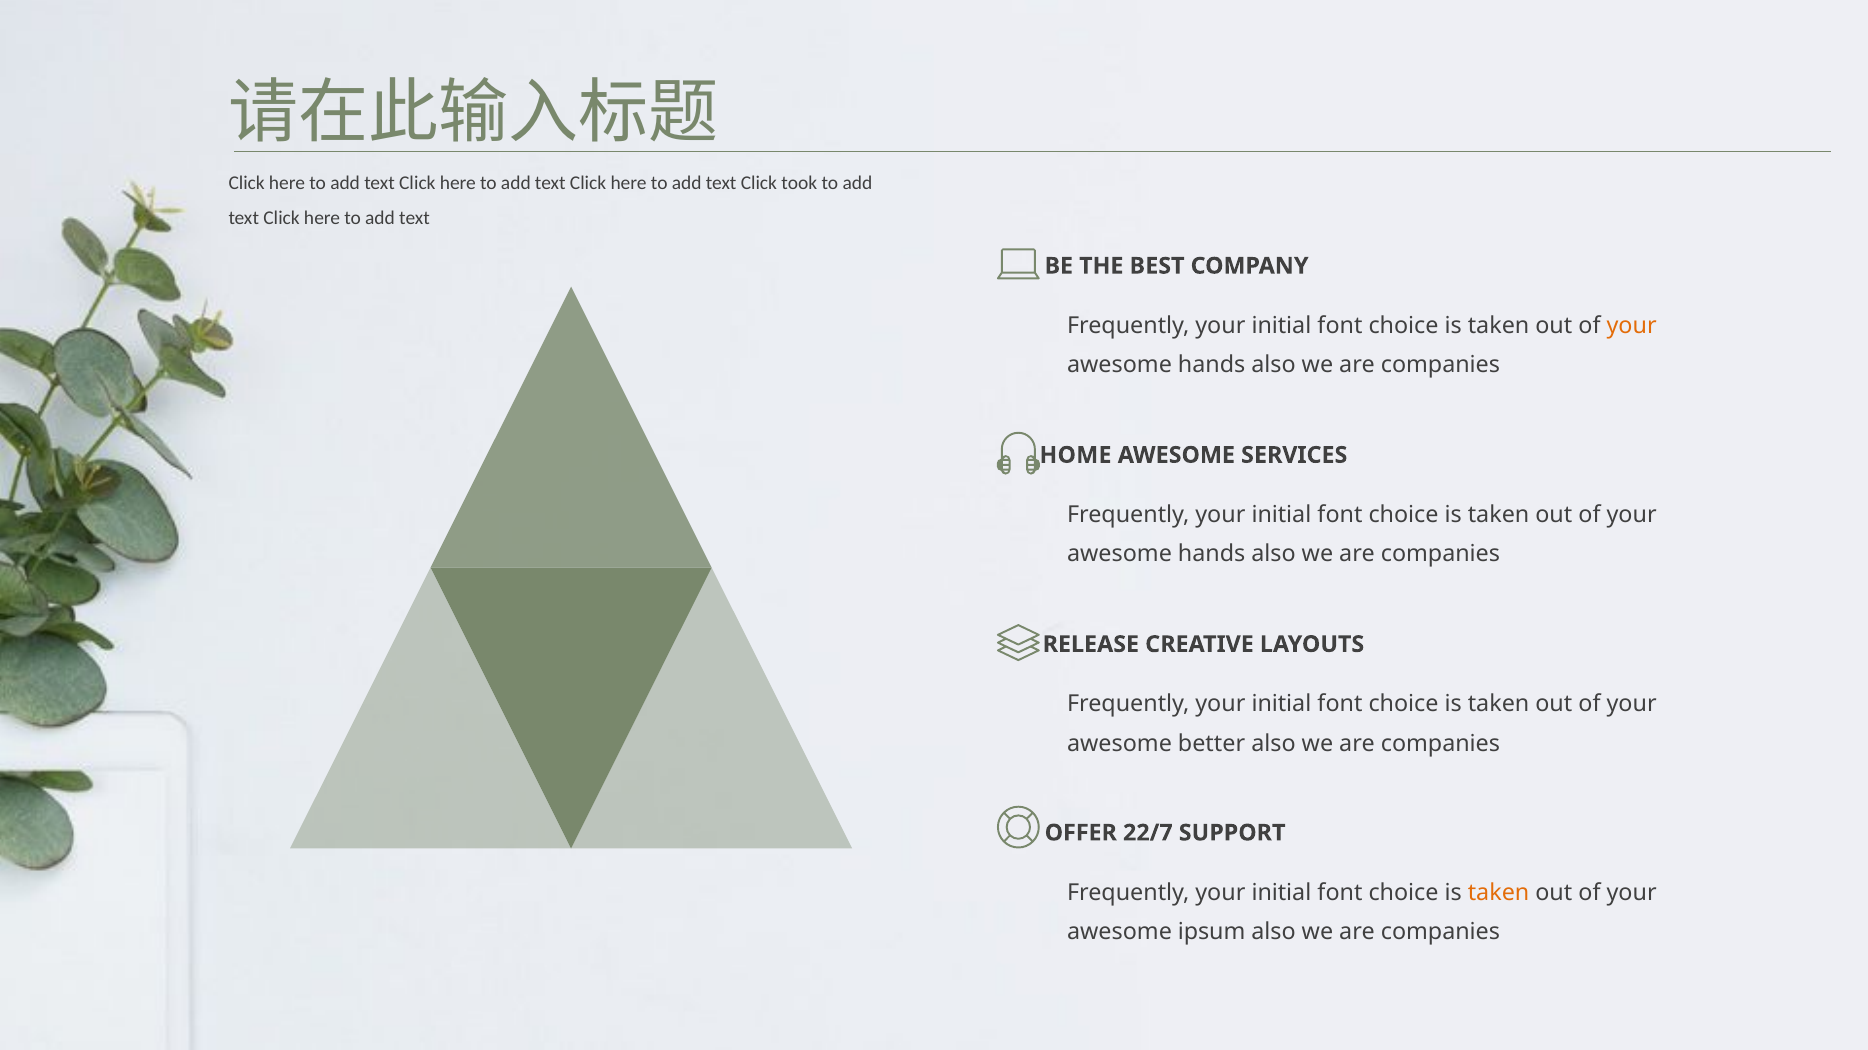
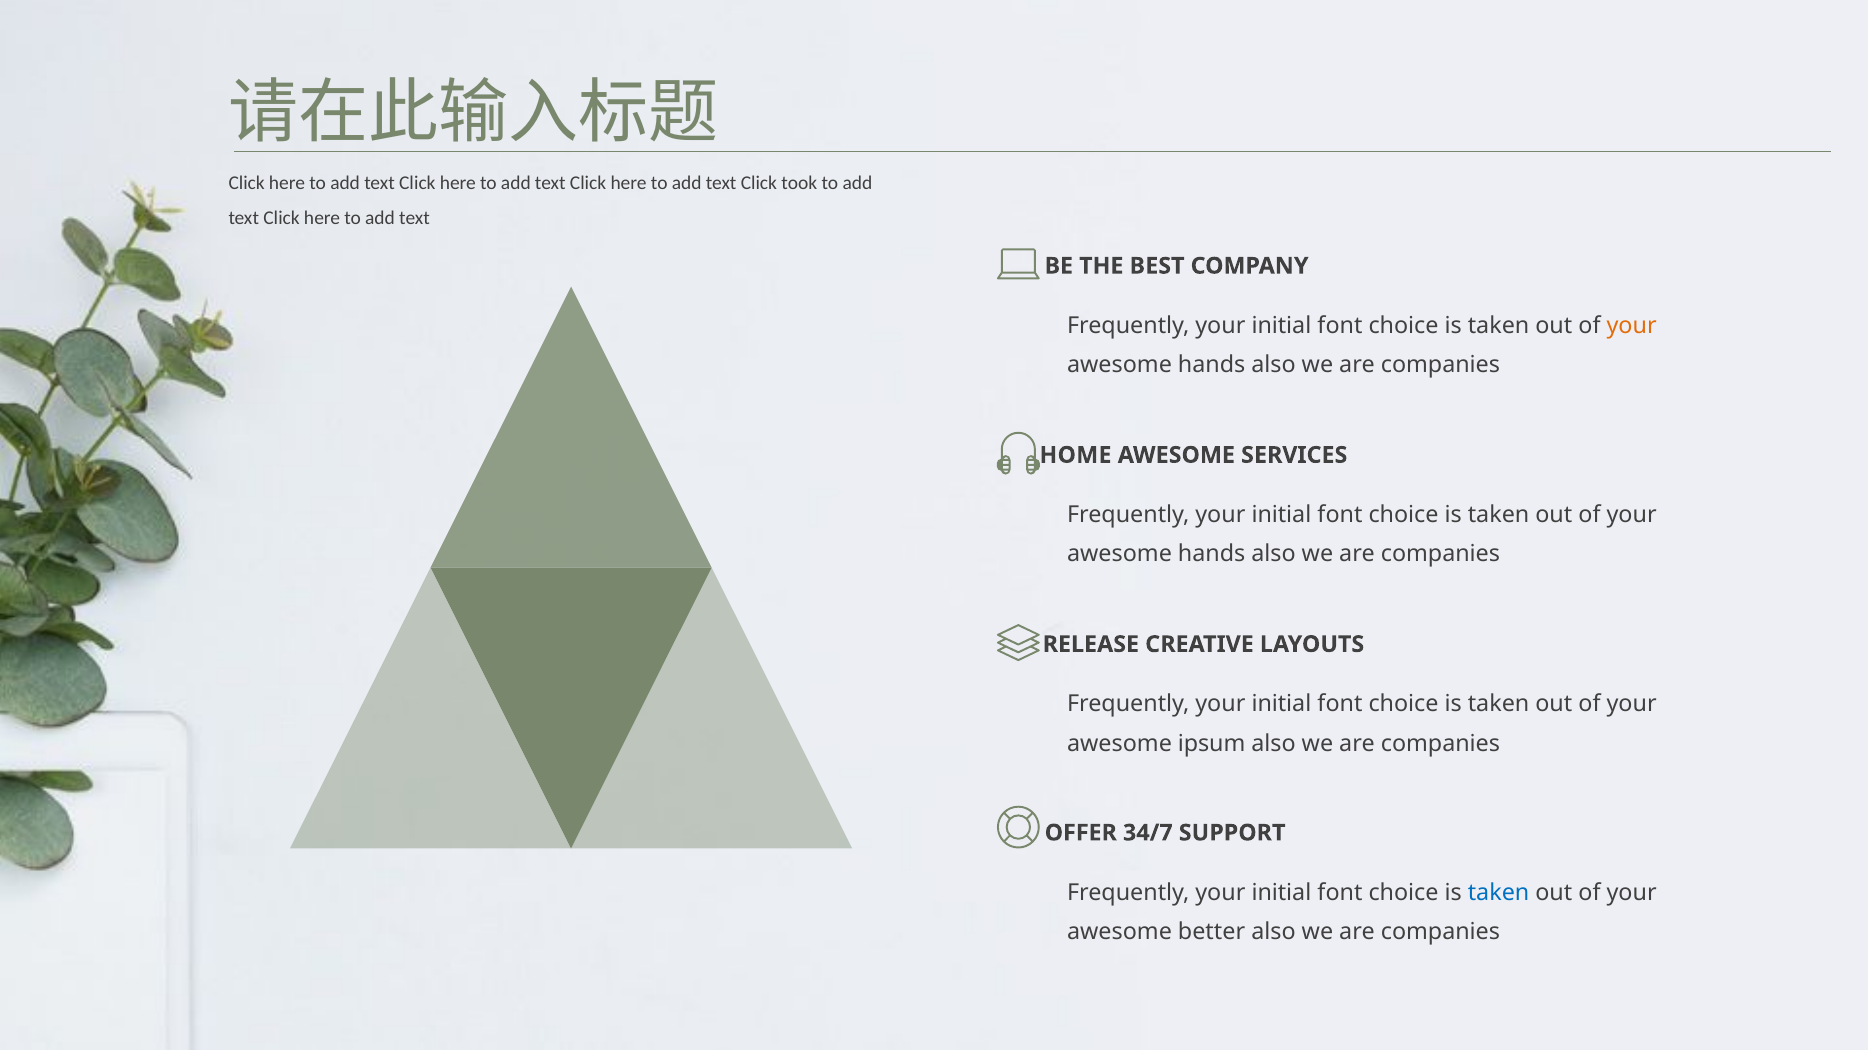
better: better -> ipsum (1212, 744)
22/7: 22/7 -> 34/7 (1148, 833)
taken colour: orange -> blue (1499, 893)
ipsum: ipsum -> better (1212, 933)
